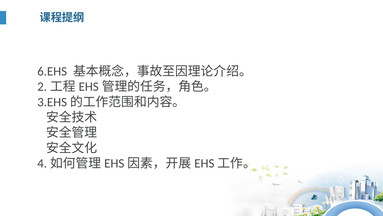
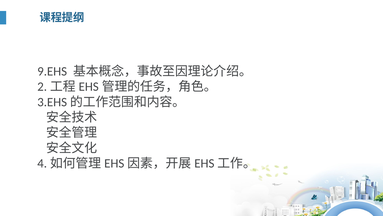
6.EHS: 6.EHS -> 9.EHS (52, 71)
